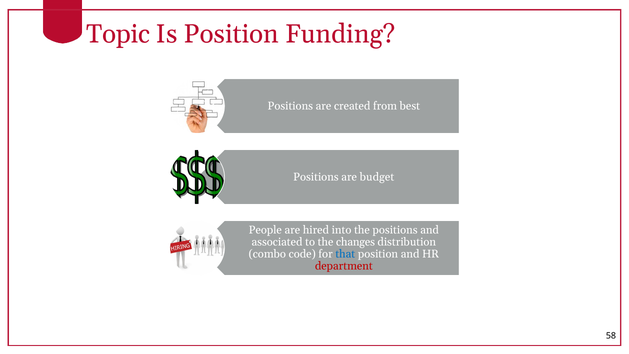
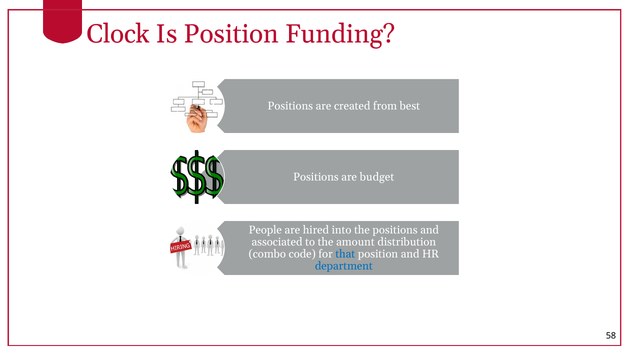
Topic: Topic -> Clock (118, 34)
changes: changes -> amount (355, 242)
department colour: red -> blue (344, 266)
